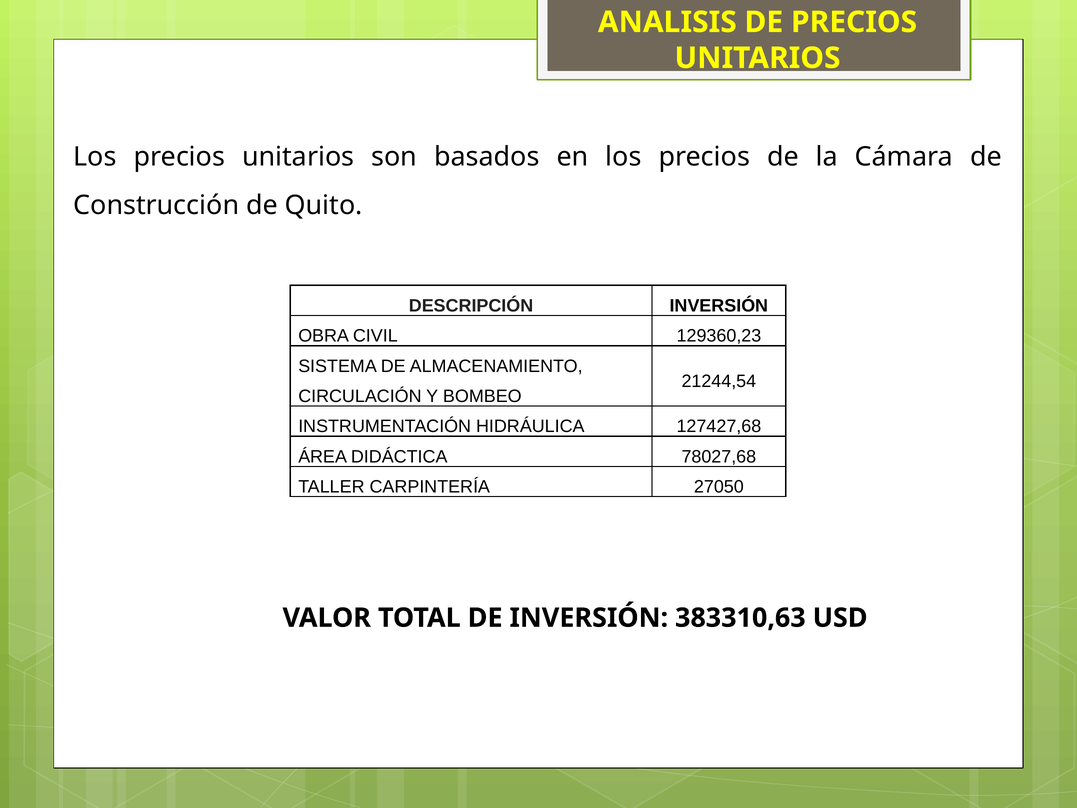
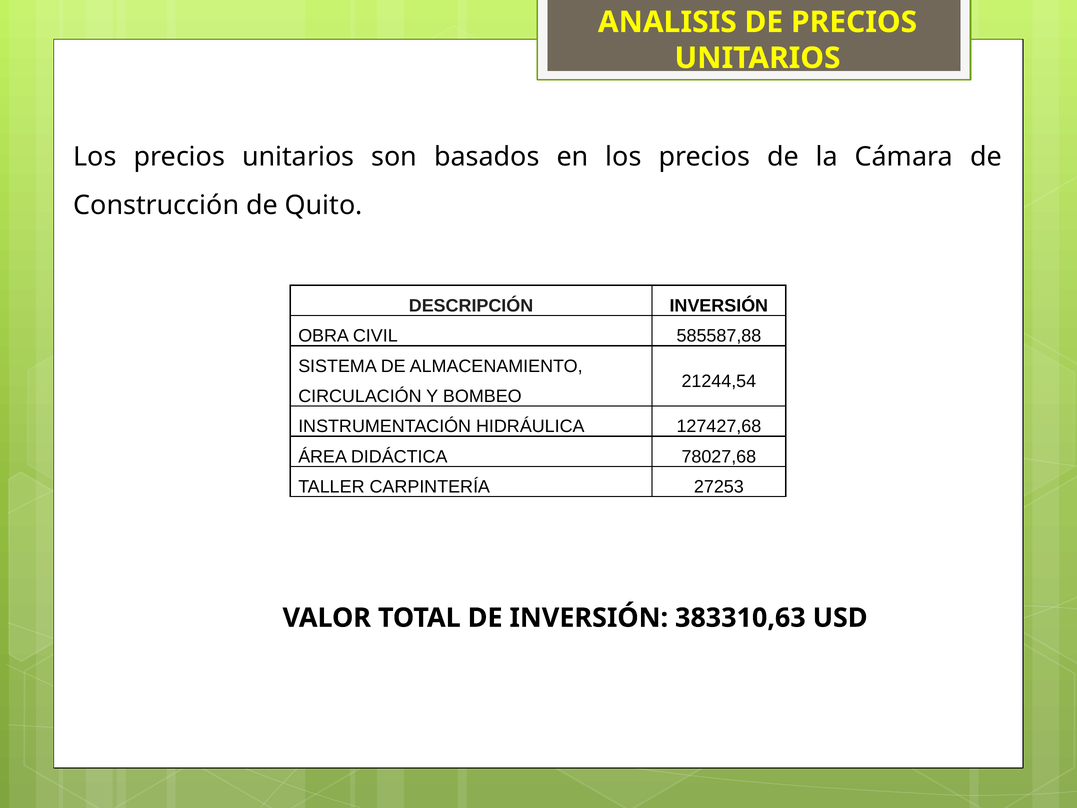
129360,23: 129360,23 -> 585587,88 (719, 336)
27050: 27050 -> 27253 (719, 487)
